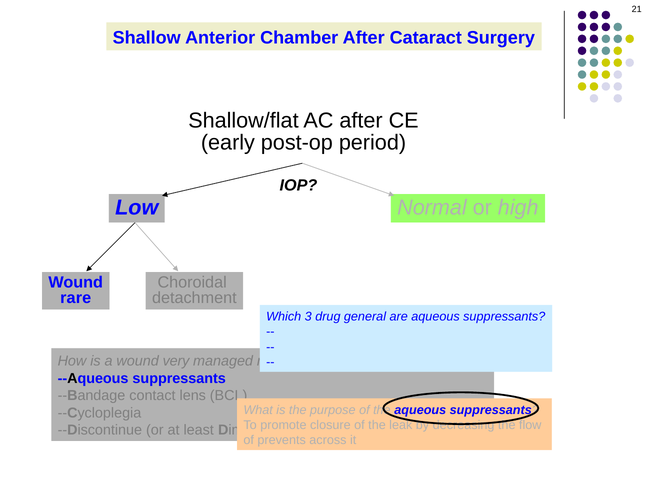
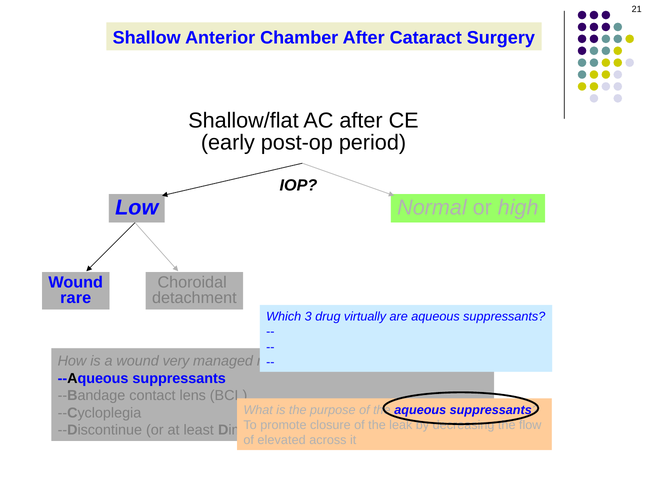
general: general -> virtually (365, 317)
prevents: prevents -> elevated (282, 440)
